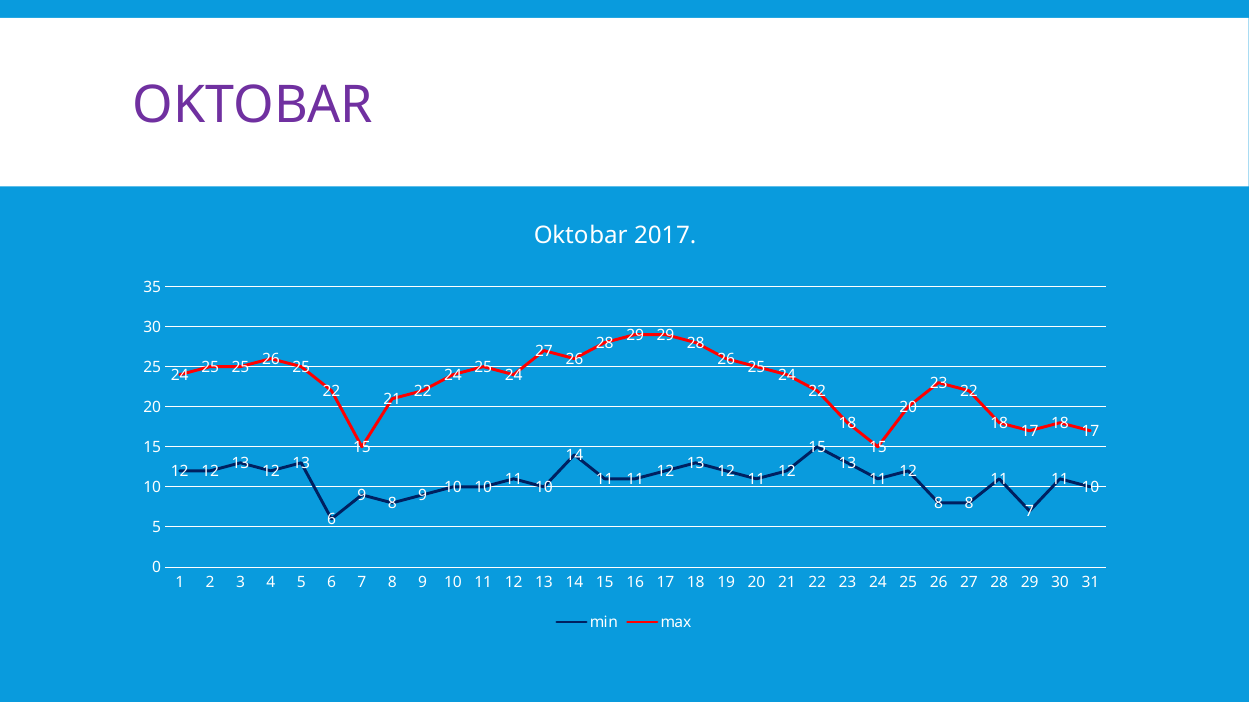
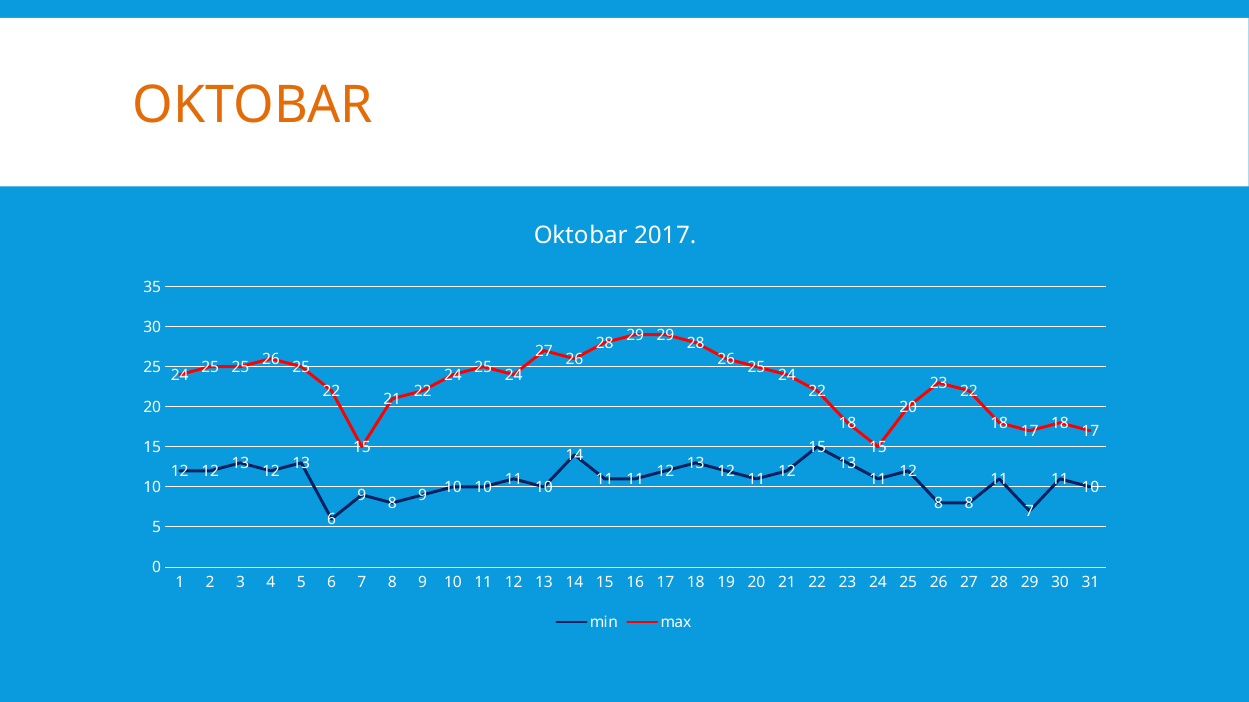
OKTOBAR colour: purple -> orange (253, 105)
